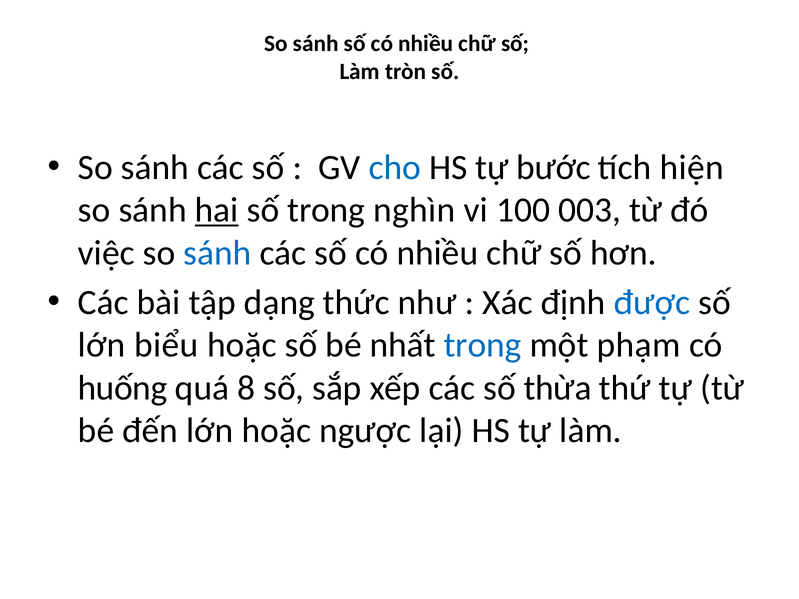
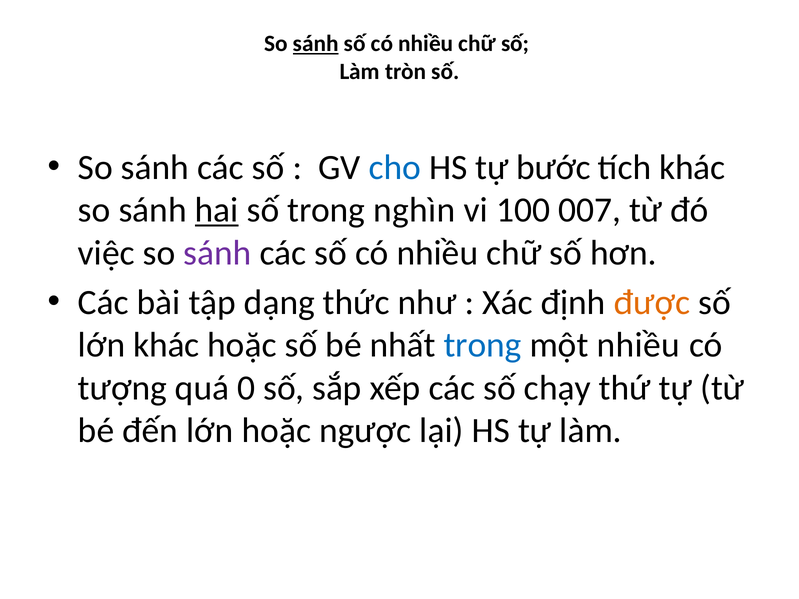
sánh underline: none -> present (316, 44)
tích hiện: hiện -> khác (692, 168)
003: 003 -> 007 (590, 210)
sánh colour: blue -> purple (218, 253)
được colour: blue -> orange (652, 303)
lớn biểu: biểu -> khác (166, 345)
một phạm: phạm -> nhiều (639, 345)
huống: huống -> tượng (122, 388)
8: 8 -> 0 (246, 388)
thừa: thừa -> chạy (557, 388)
